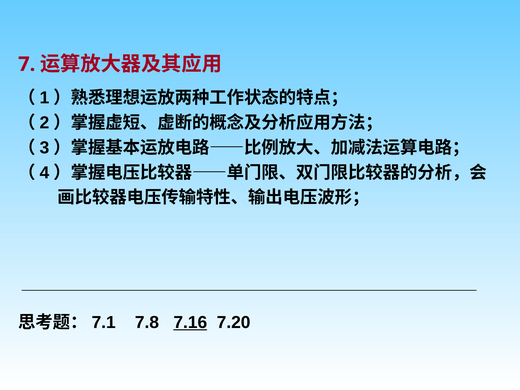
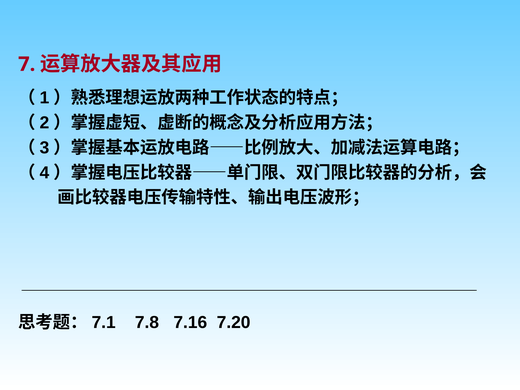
7.16 underline: present -> none (190, 322)
